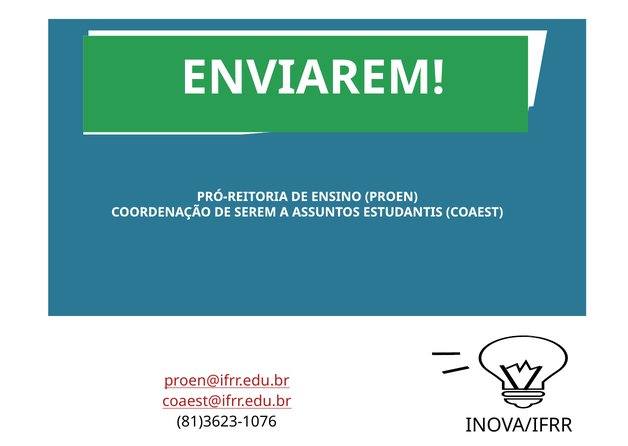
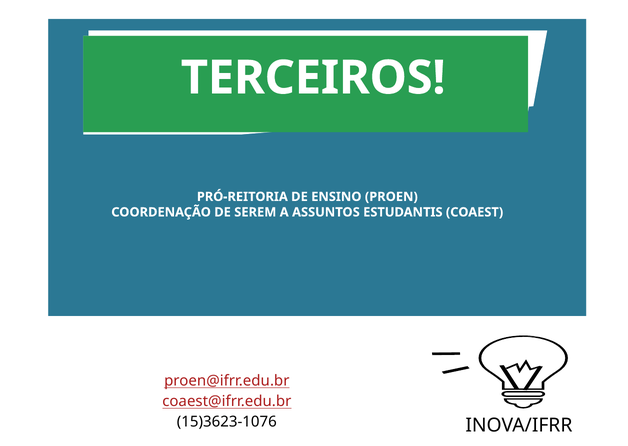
ENVIAREM: ENVIAREM -> TERCEIROS (313, 78)
81)3623-1076: 81)3623-1076 -> 15)3623-1076 (227, 421)
